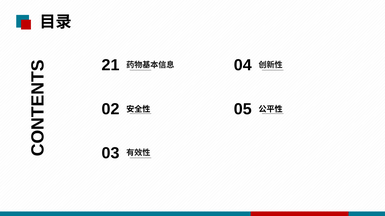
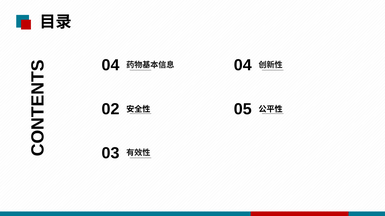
21: 21 -> 04 (111, 65)
